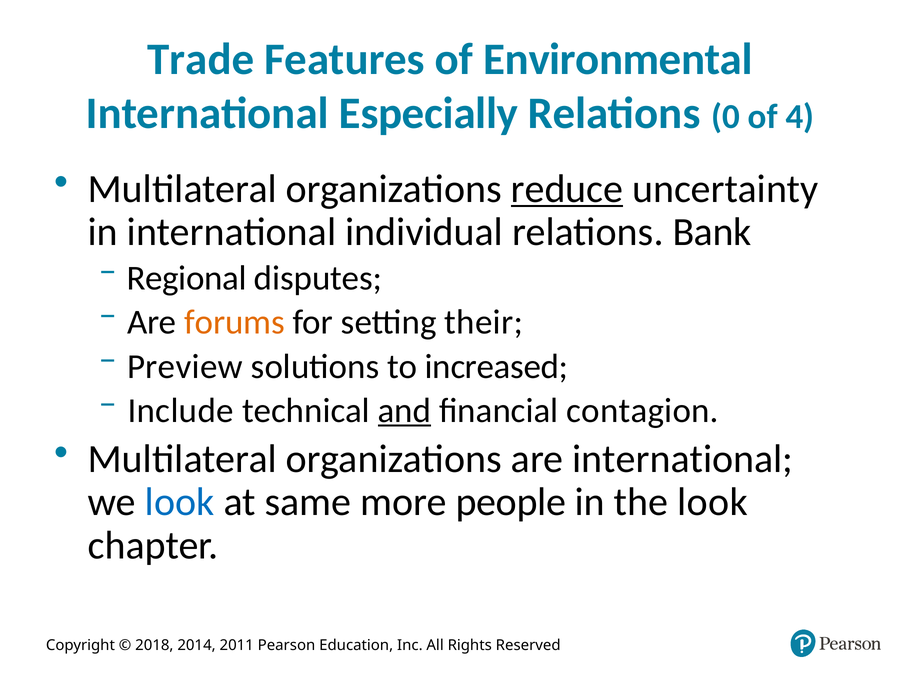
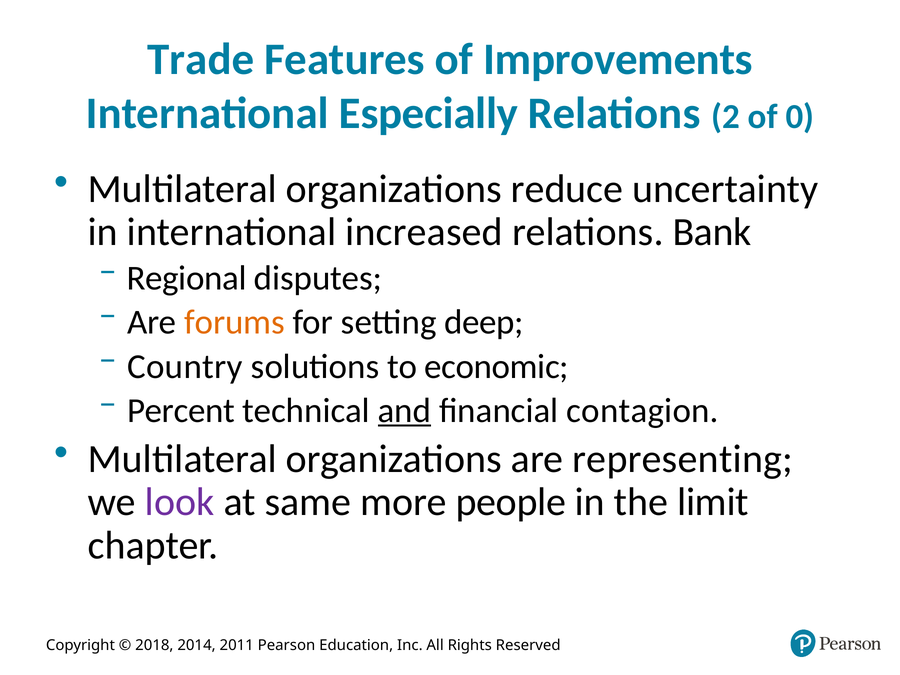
Environmental: Environmental -> Improvements (618, 59)
0: 0 -> 2 (726, 117)
4: 4 -> 0 (800, 117)
reduce underline: present -> none (567, 189)
individual: individual -> increased (424, 232)
their: their -> deep (484, 322)
Preview: Preview -> Country (185, 366)
increased: increased -> economic (496, 366)
Include: Include -> Percent (181, 411)
are international: international -> representing (683, 459)
look colour: blue -> purple (180, 502)
the look: look -> limit (713, 502)
